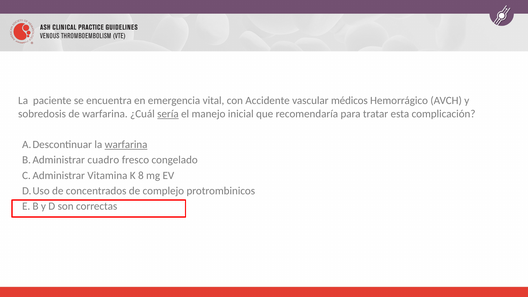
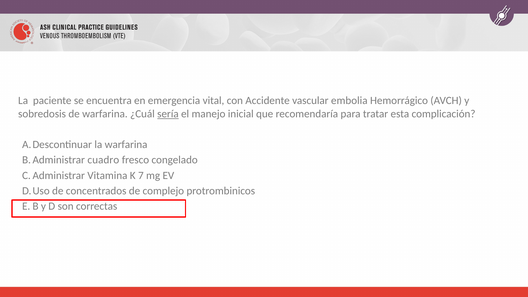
médicos: médicos -> embolia (349, 101)
warfarina underline: present -> none (126, 145)
8: 8 -> 7 (141, 175)
